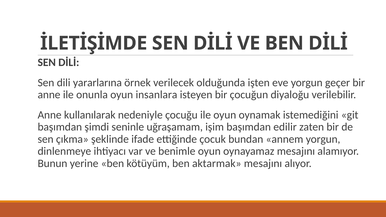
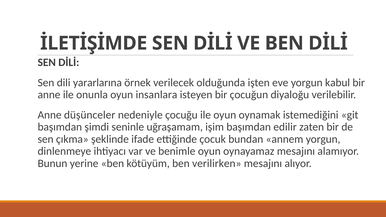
geçer: geçer -> kabul (338, 83)
kullanılarak: kullanılarak -> düşünceler (90, 115)
aktarmak: aktarmak -> verilirken (217, 164)
